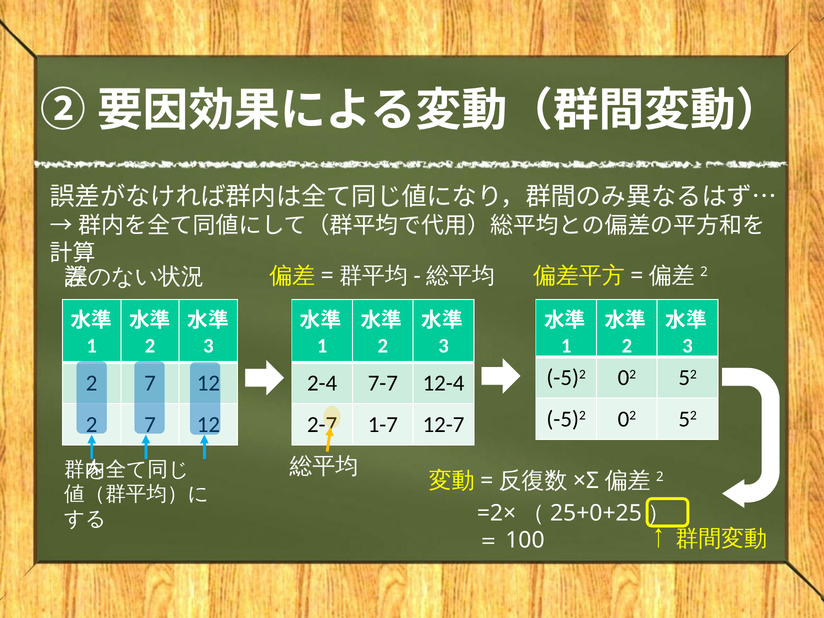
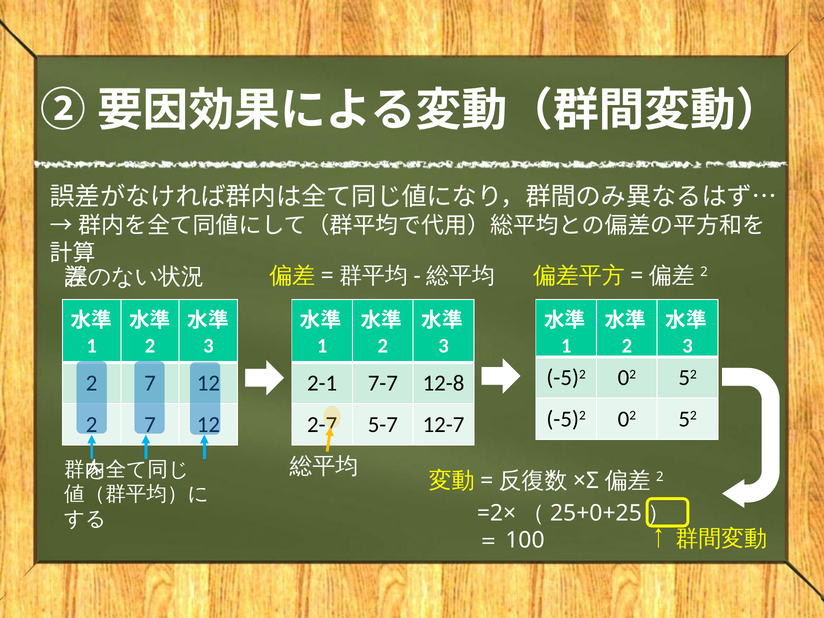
2-4: 2-4 -> 2-1 (322, 383)
12-4: 12-4 -> 12-8 (444, 383)
1-7: 1-7 -> 5-7 (383, 425)
